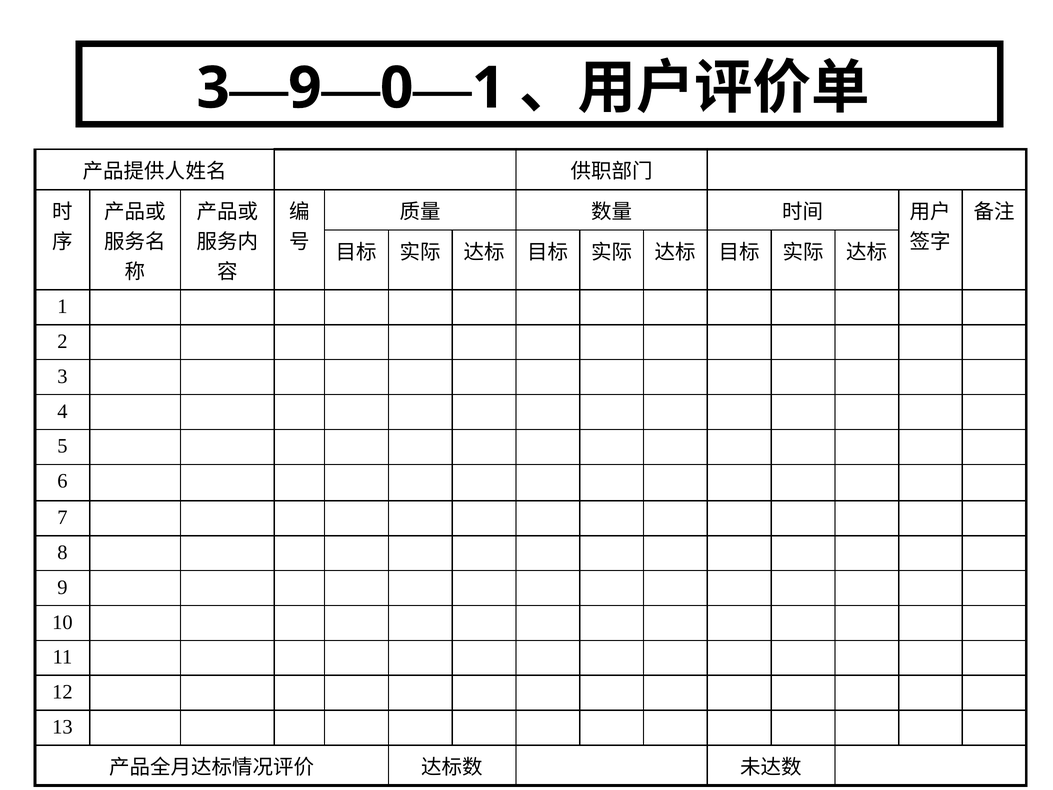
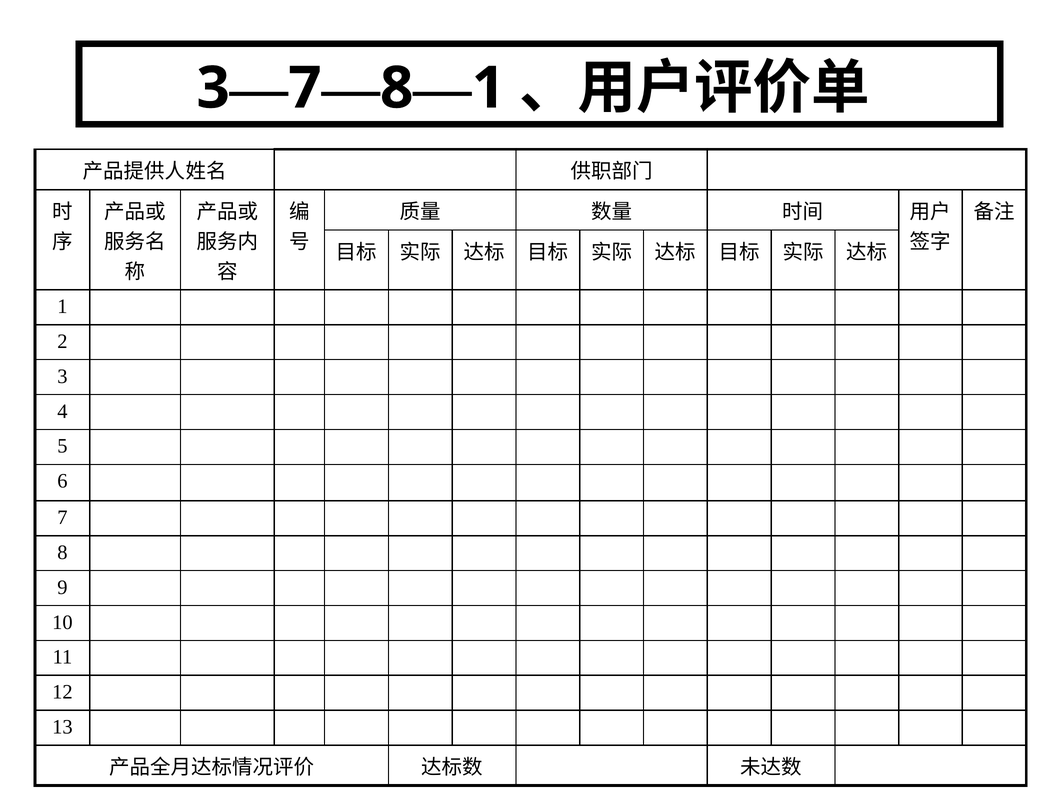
9: 9 -> 7 (305, 88)
0: 0 -> 8 (397, 88)
